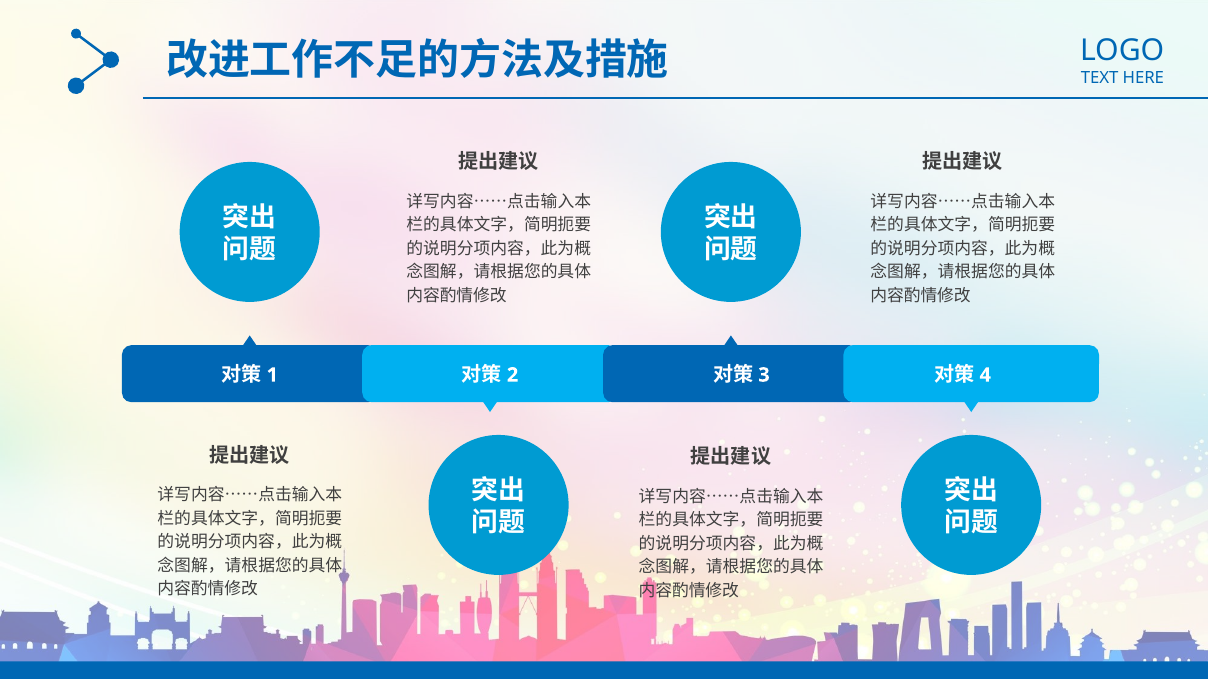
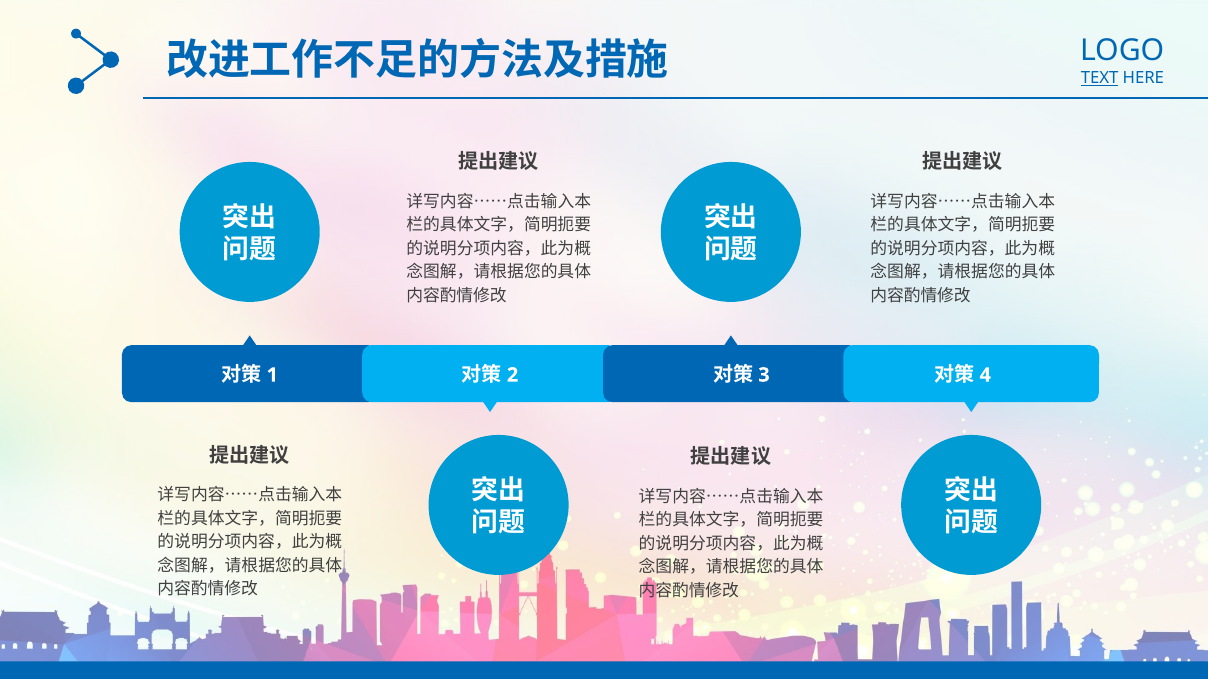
TEXT underline: none -> present (1100, 78)
